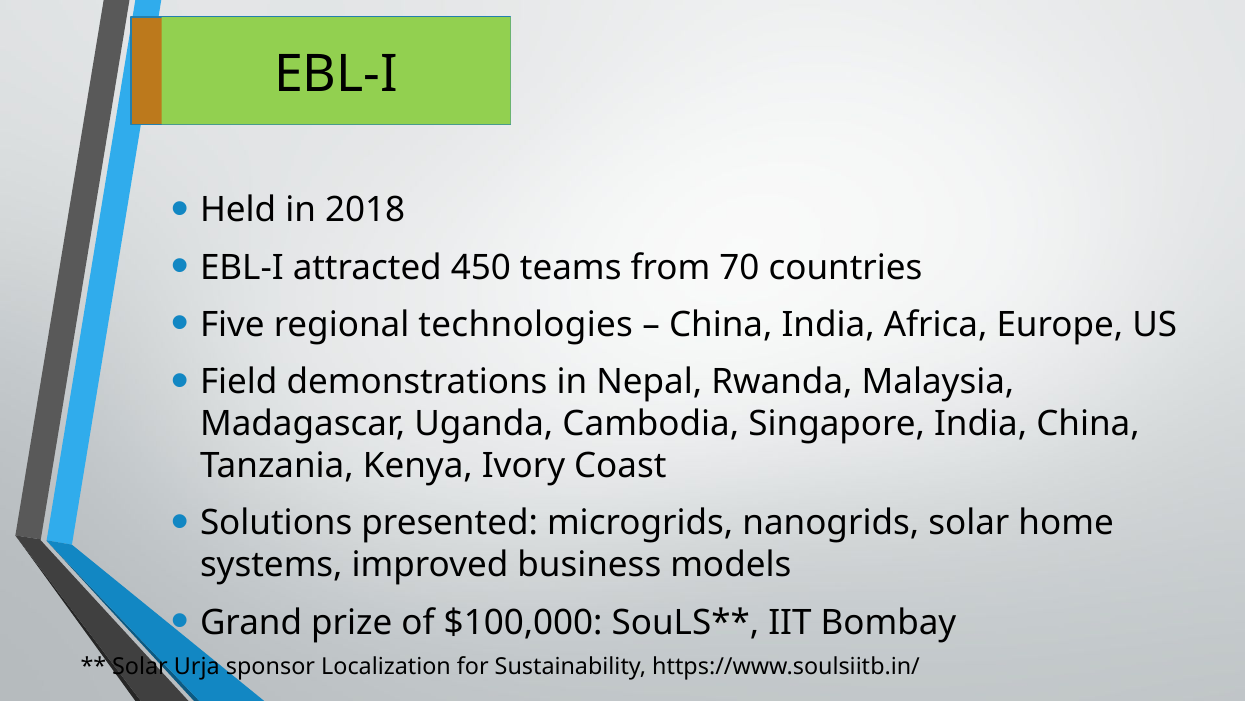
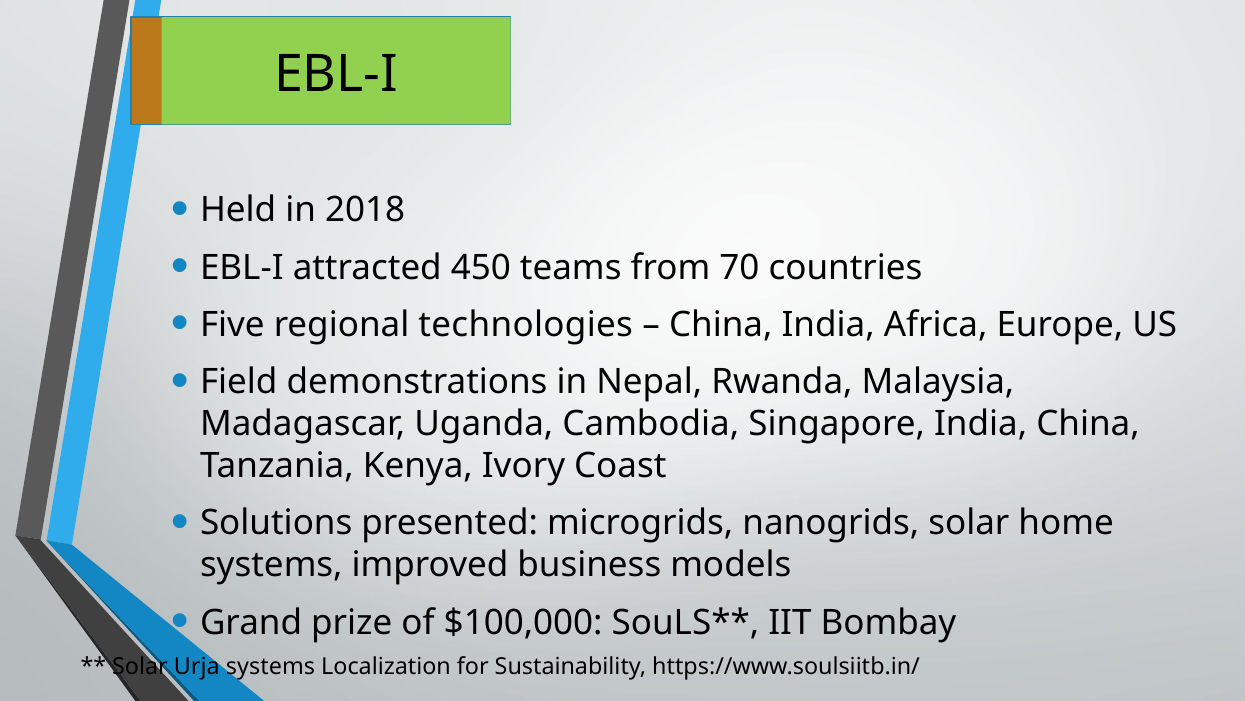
Urja sponsor: sponsor -> systems (270, 666)
